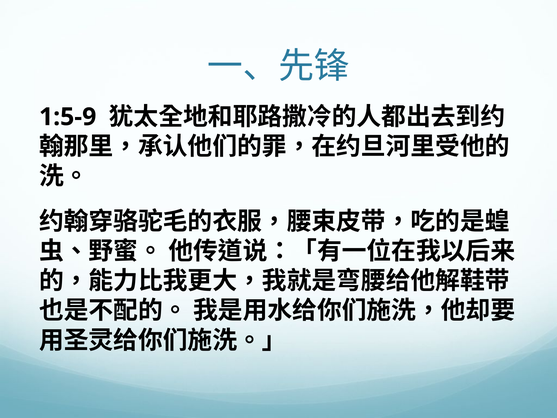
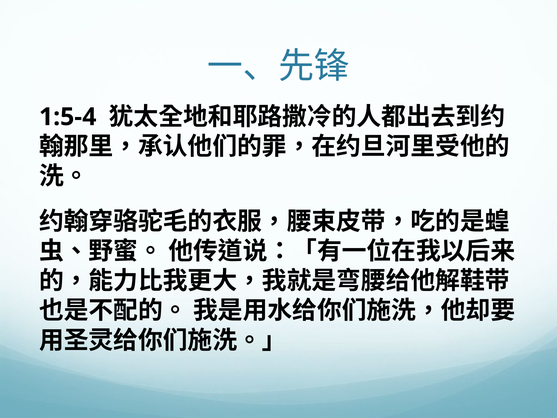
1:5-9: 1:5-9 -> 1:5-4 (68, 117)
